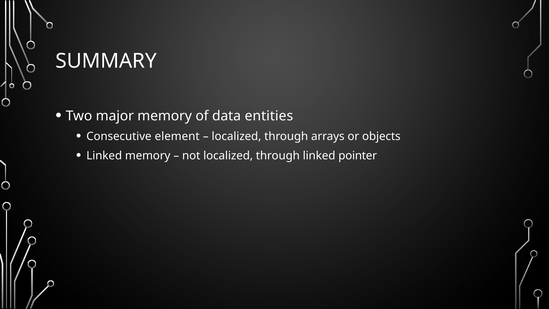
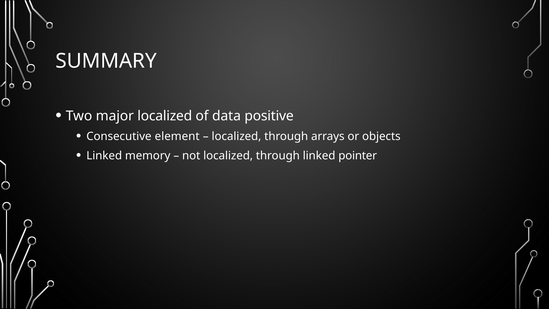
major memory: memory -> localized (165, 116)
entities: entities -> positive (269, 116)
